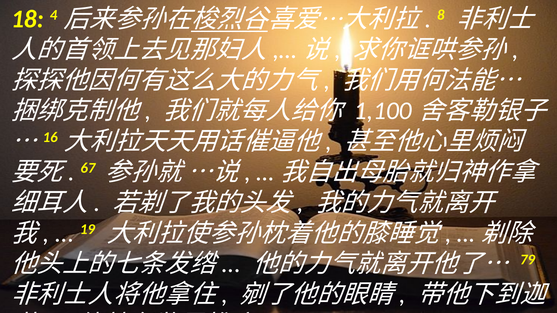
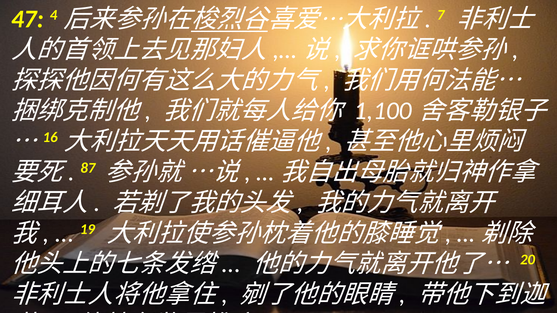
18: 18 -> 47 (27, 19)
8: 8 -> 7 (441, 15)
67: 67 -> 87 (88, 168)
79: 79 -> 20 (528, 260)
